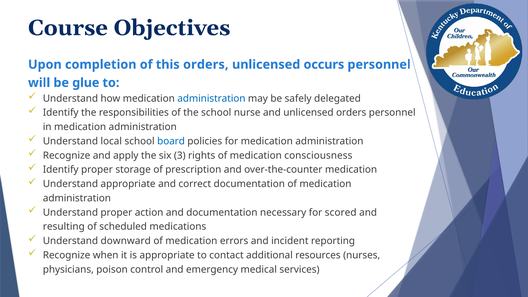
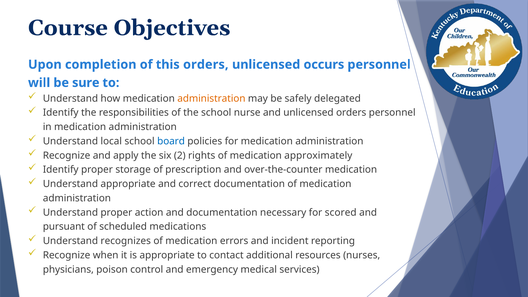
glue: glue -> sure (86, 83)
administration colour: blue -> orange (211, 98)
3: 3 -> 2 (180, 155)
consciousness: consciousness -> approximately (318, 155)
resulting: resulting -> pursuant (64, 227)
downward: downward -> recognizes (126, 241)
